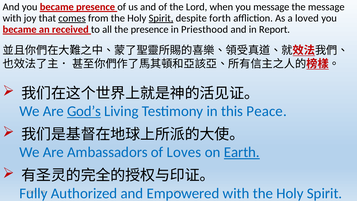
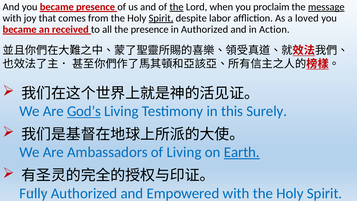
the underline: none -> present (177, 7)
you message: message -> proclaim (271, 7)
message underline: none -> present (326, 7)
comes underline: present -> none (72, 18)
forth: forth -> labor (220, 18)
in Priesthood: Priesthood -> Authorized (205, 29)
Report: Report -> Action (274, 29)
Peace: Peace -> Surely (267, 111)
of Loves: Loves -> Living (184, 152)
